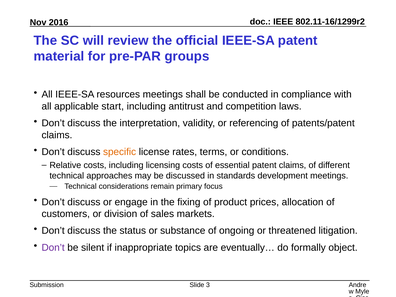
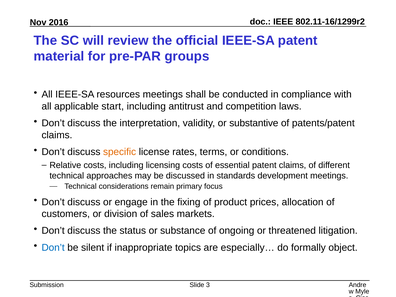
referencing: referencing -> substantive (254, 123)
Don’t colour: purple -> blue (53, 248)
eventually…: eventually… -> especially… (248, 248)
